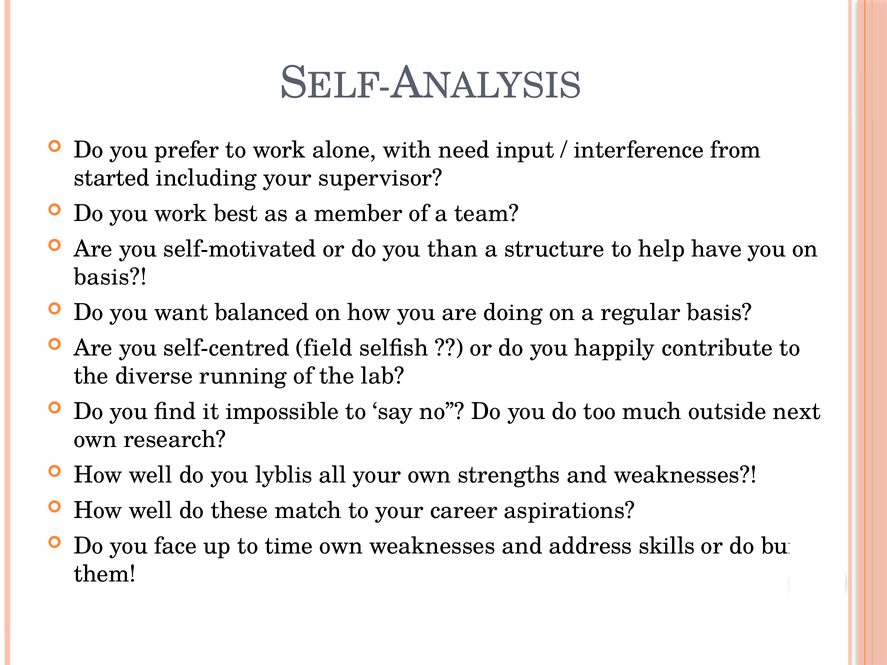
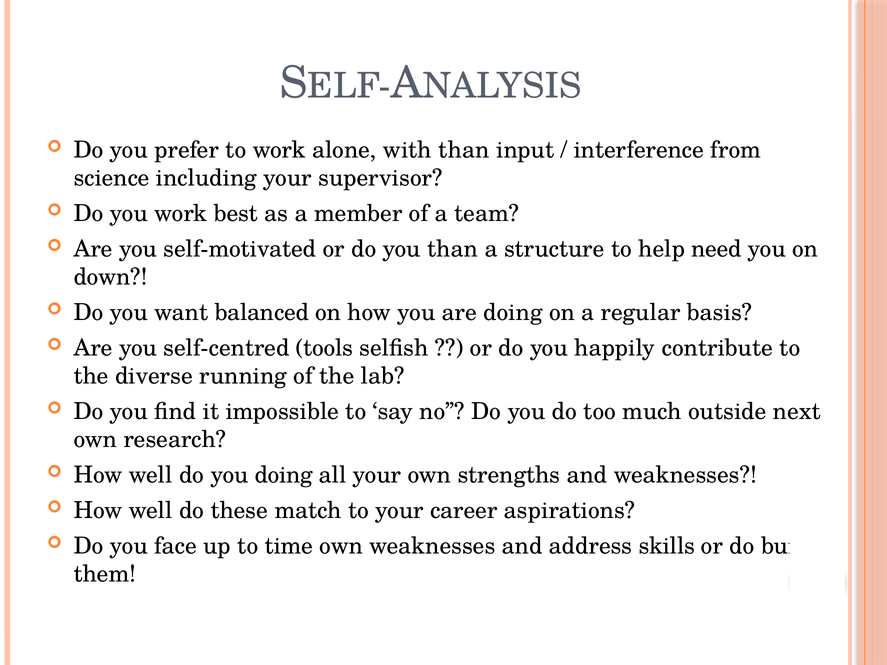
with need: need -> than (464, 150)
started: started -> science (112, 178)
have: have -> need (717, 249)
basis: basis -> down (111, 277)
field: field -> tools (325, 348)
you lyblis: lyblis -> doing (284, 475)
